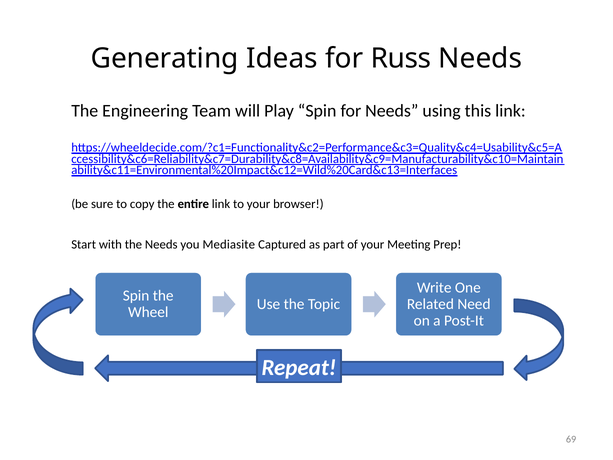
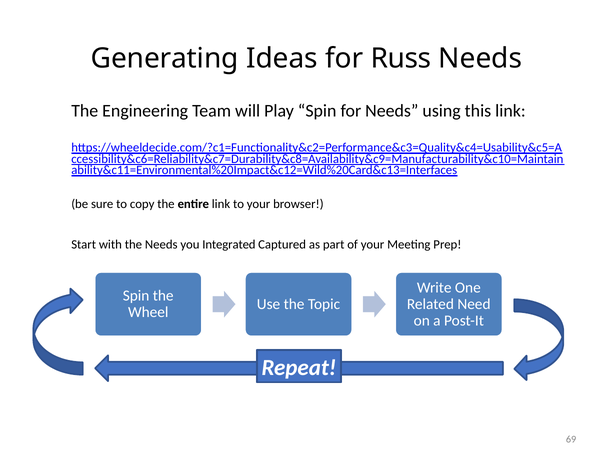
Mediasite: Mediasite -> Integrated (229, 245)
